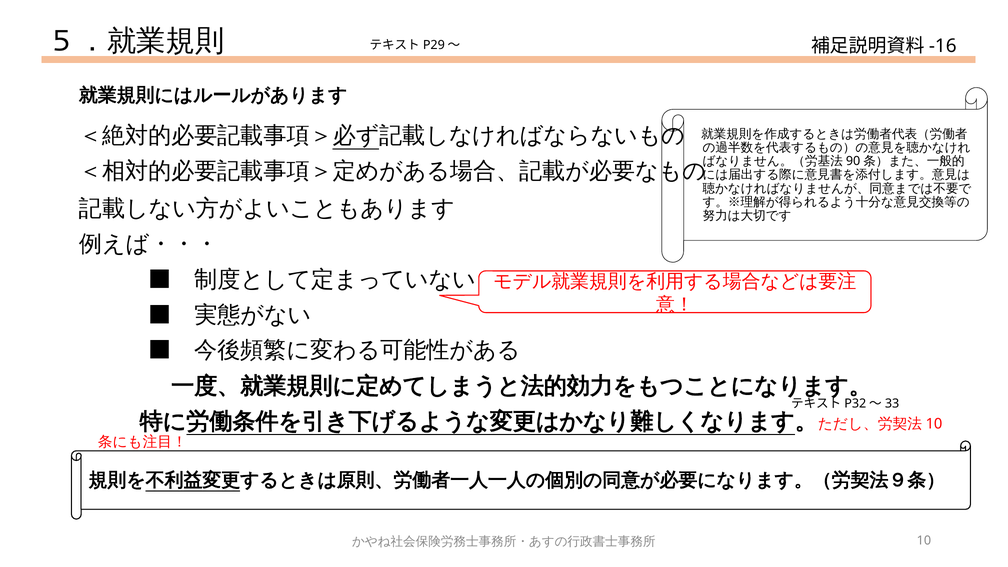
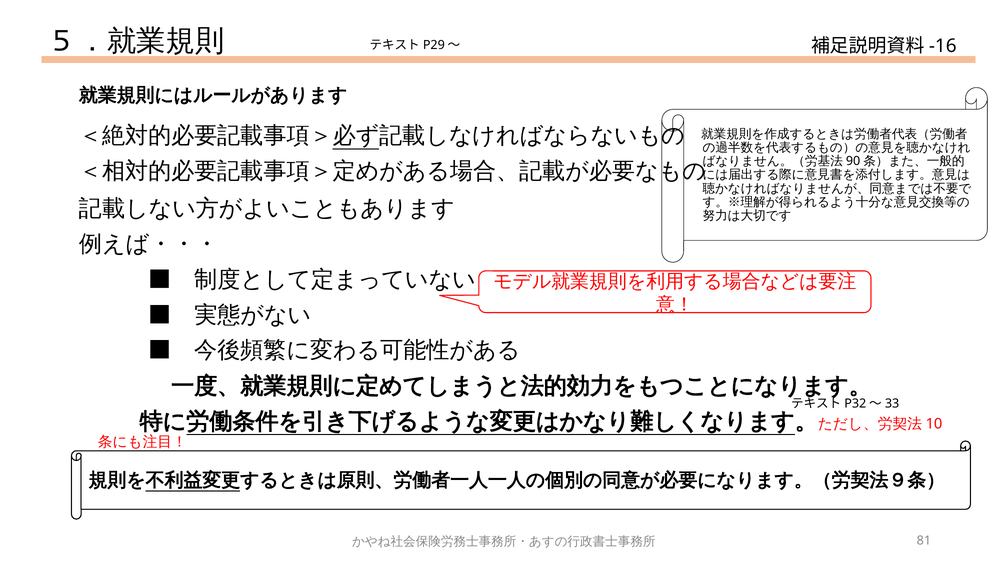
10: 10 -> 81 (924, 540)
